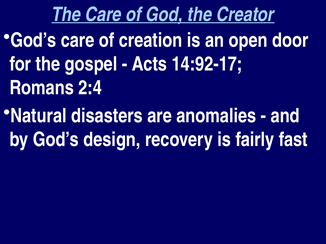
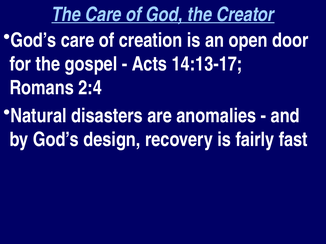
14:92-17: 14:92-17 -> 14:13-17 (207, 64)
